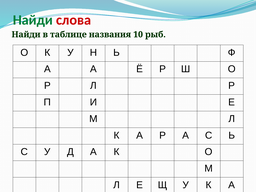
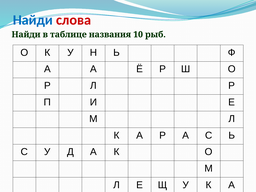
Найди colour: green -> blue (33, 20)
